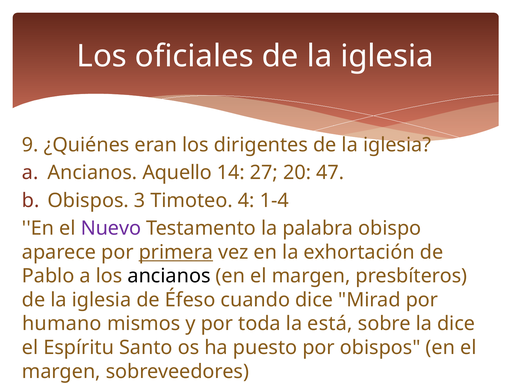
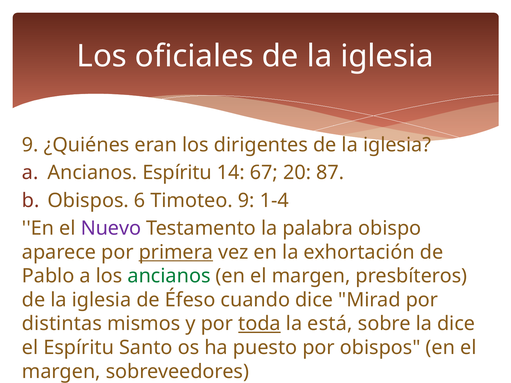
Ancianos Aquello: Aquello -> Espíritu (177, 173)
27: 27 -> 67 (264, 173)
47: 47 -> 87 (330, 173)
3: 3 -> 6 (140, 201)
Timoteo 4: 4 -> 9 (246, 201)
ancianos colour: black -> green (169, 276)
humano: humano -> distintas (62, 324)
toda underline: none -> present (260, 324)
